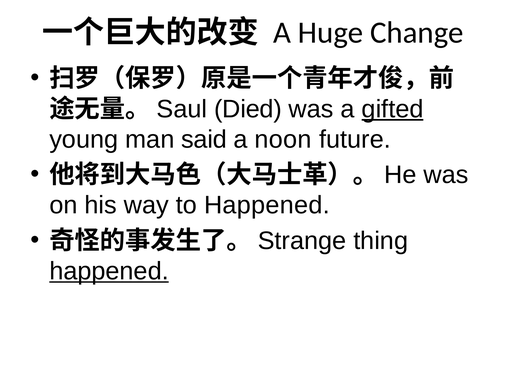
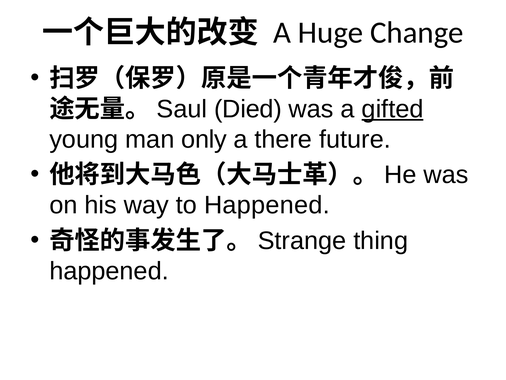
said: said -> only (204, 139)
noon: noon -> there (283, 139)
happened underline: present -> none (109, 271)
